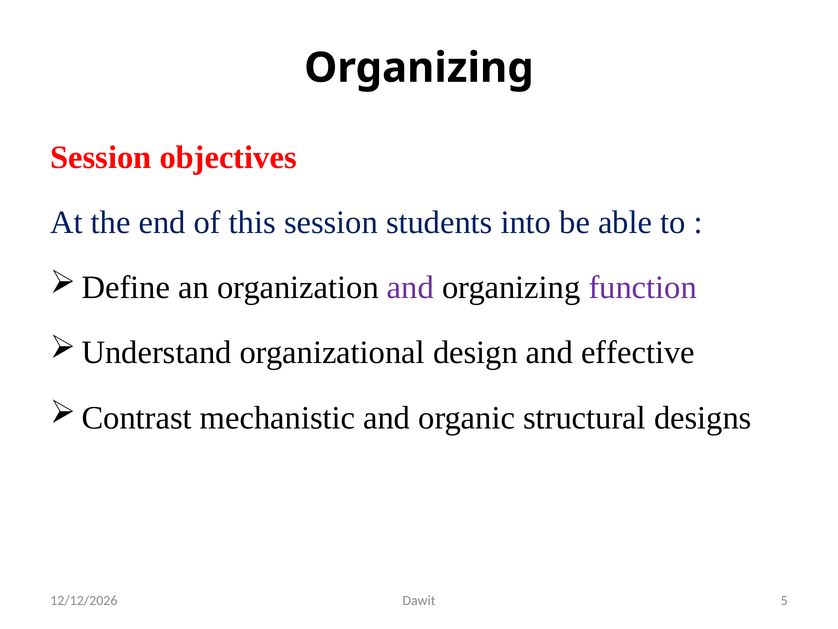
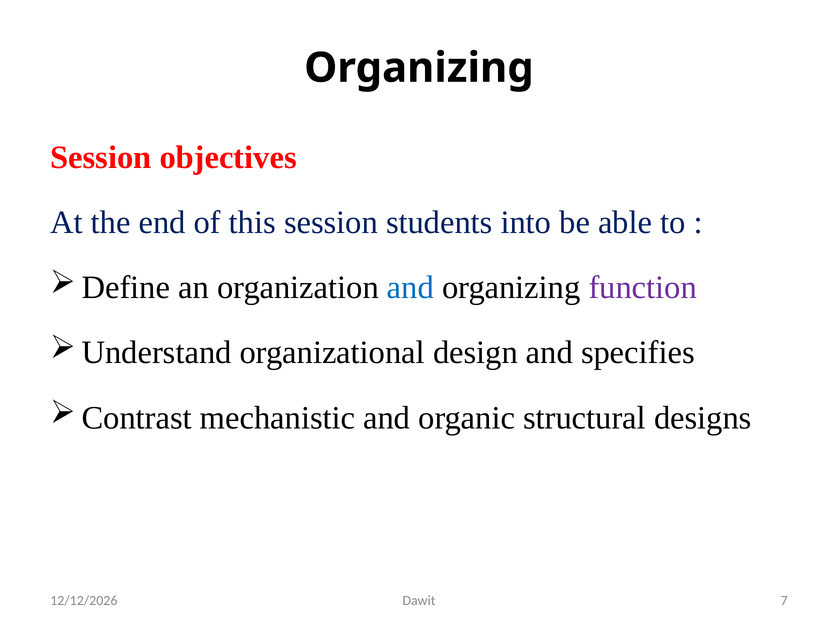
and colour: purple -> blue (410, 287)
effective: effective -> specifies (638, 352)
5: 5 -> 7 (784, 600)
